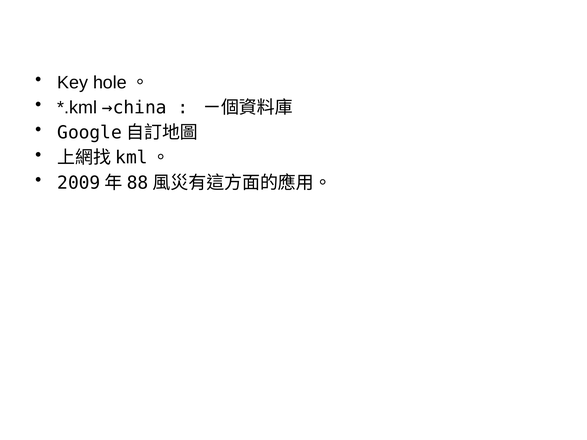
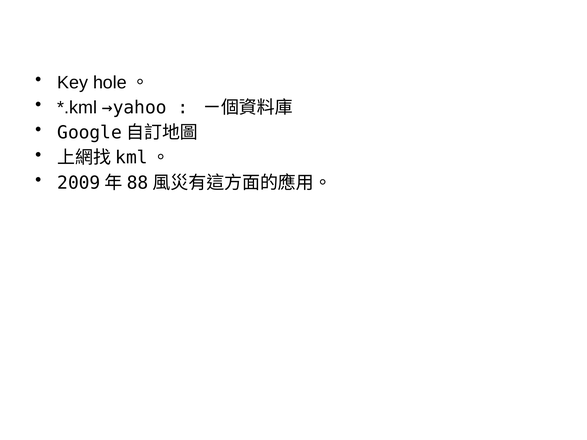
→china: →china -> →yahoo (134, 108)
